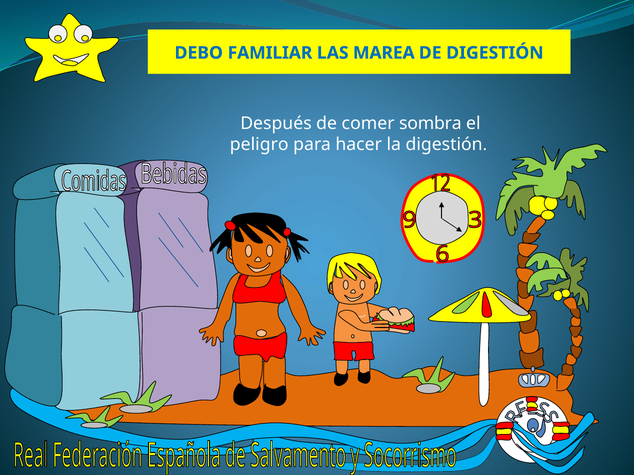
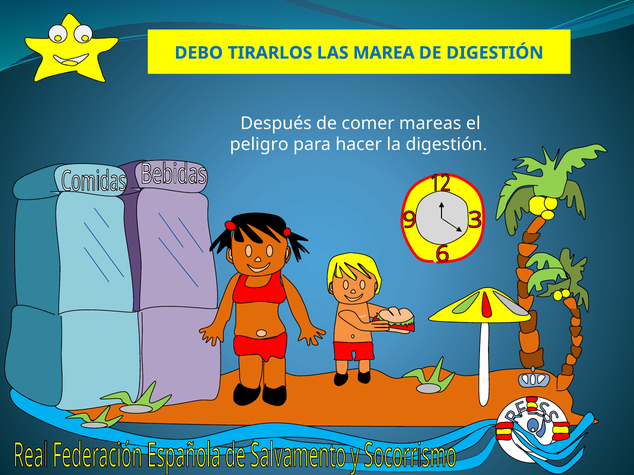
FAMILIAR: FAMILIAR -> TIRARLOS (270, 53)
sombra: sombra -> mareas (430, 124)
